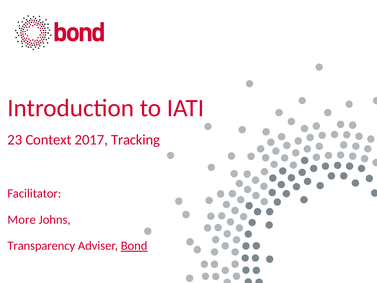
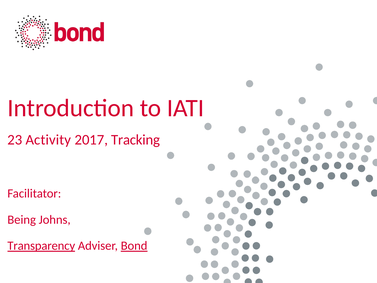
Context: Context -> Activity (48, 140)
More: More -> Being (22, 219)
Transparency underline: none -> present (41, 246)
